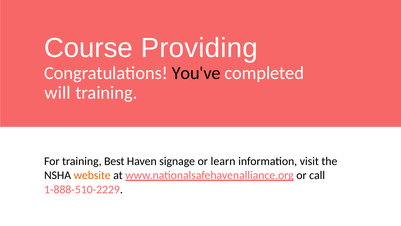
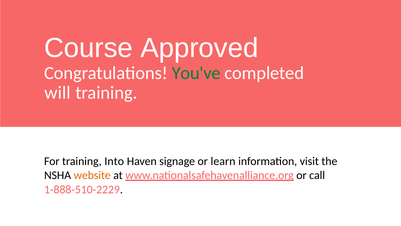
Providing: Providing -> Approved (199, 48)
You've colour: black -> green (196, 73)
Best: Best -> Into (114, 161)
